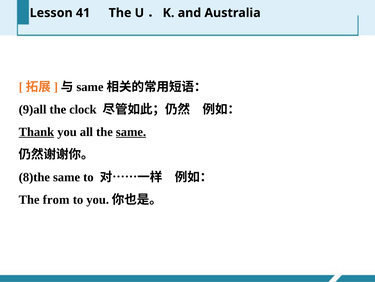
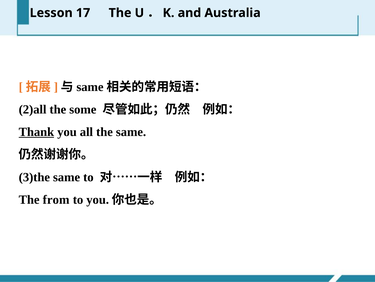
41: 41 -> 17 (83, 13)
9)all: 9)all -> 2)all (33, 109)
clock: clock -> some (83, 109)
same underline: present -> none (131, 132)
8)the: 8)the -> 3)the (34, 177)
